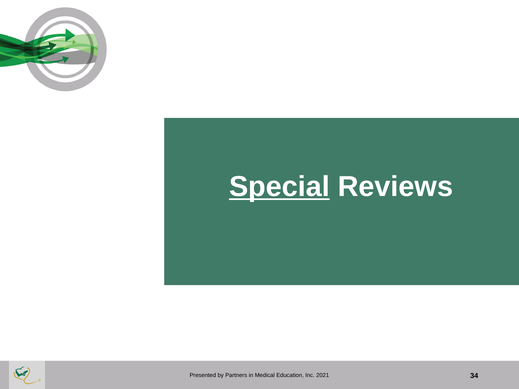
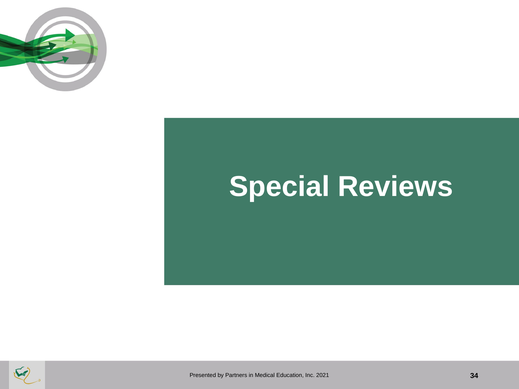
Special underline: present -> none (279, 187)
